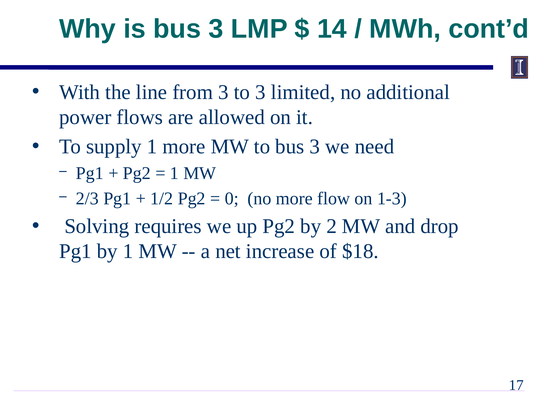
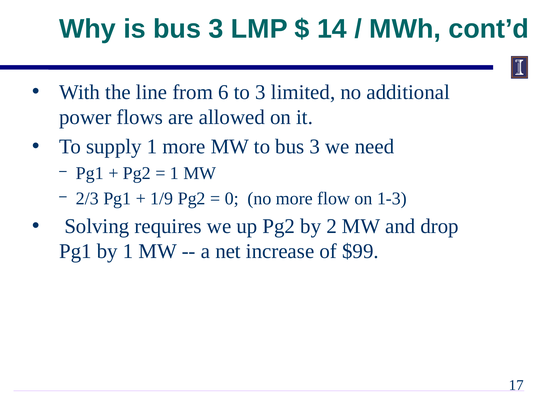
from 3: 3 -> 6 (223, 92)
1/2: 1/2 -> 1/9 (162, 198)
$18: $18 -> $99 (360, 251)
